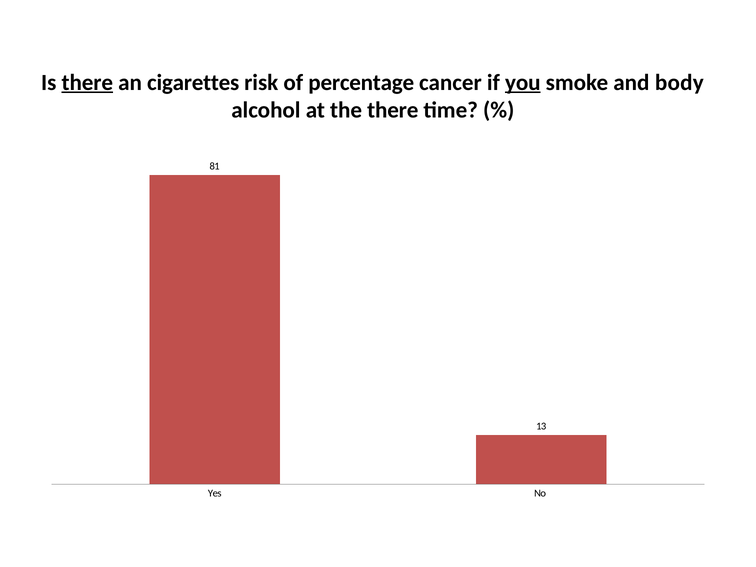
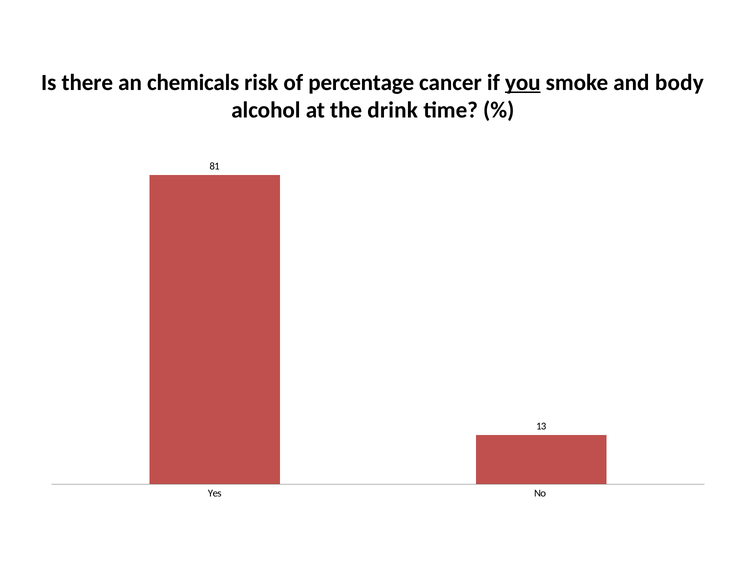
there underline: present -> none (87, 82)
cigarettes: cigarettes -> chemicals (193, 82)
the there: there -> drink (393, 110)
